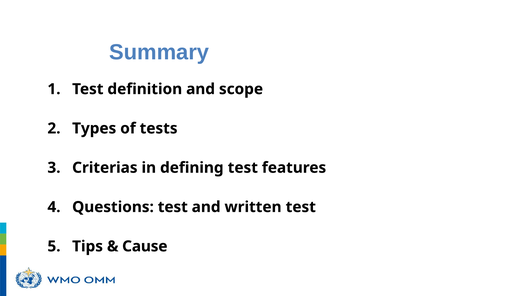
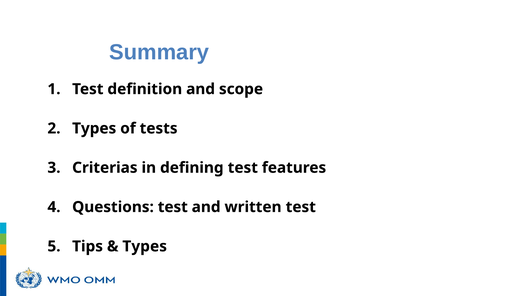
Cause: Cause -> Types (145, 247)
